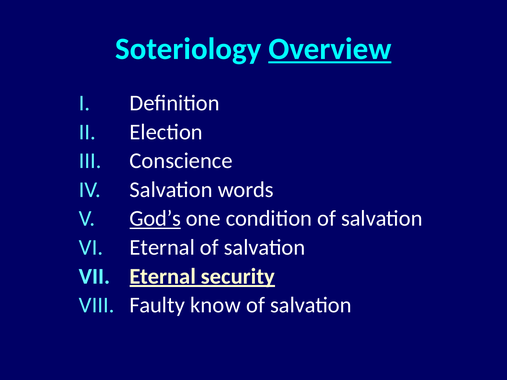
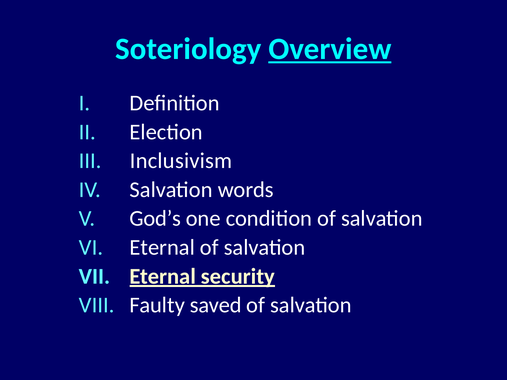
Conscience: Conscience -> Inclusivism (181, 161)
God’s underline: present -> none (155, 219)
know: know -> saved (216, 305)
